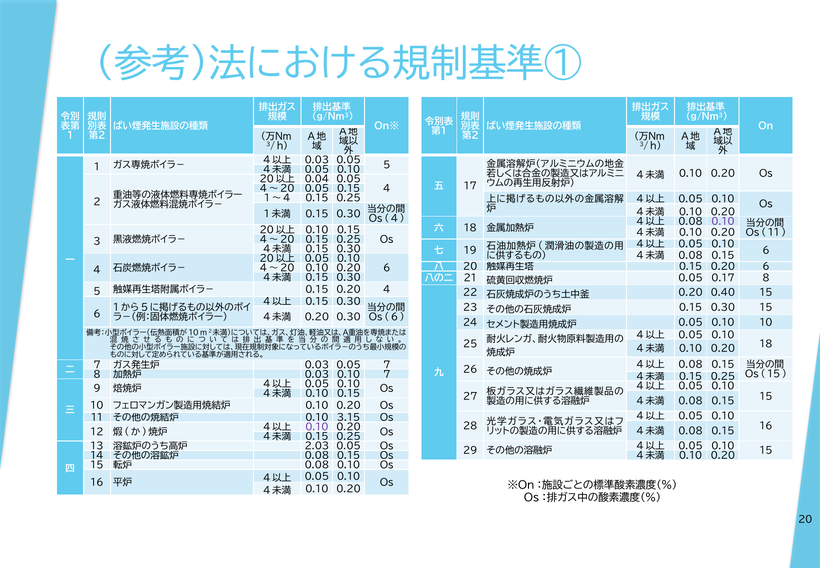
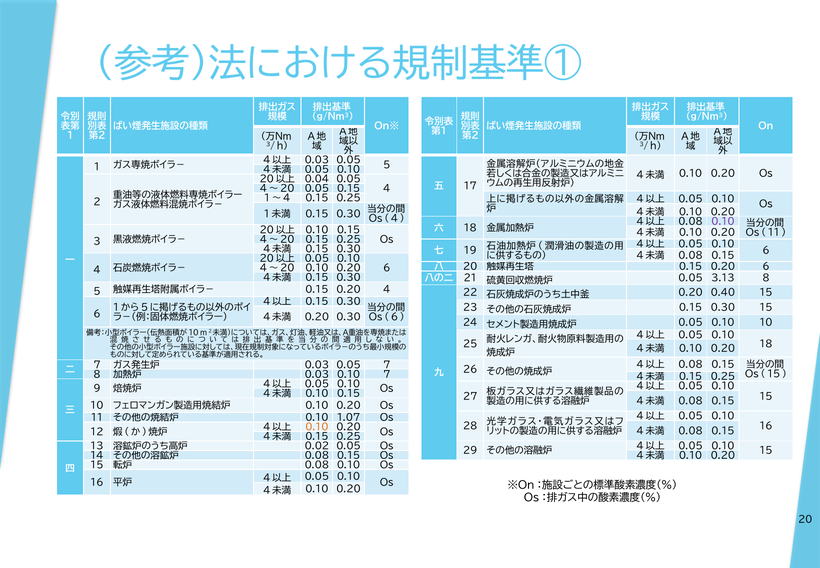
0.17: 0.17 -> 3.13 (723, 278)
3.15: 3.15 -> 1.07 (349, 418)
0.10 colour: purple -> orange (317, 427)
2.03: 2.03 -> 0.02 (317, 446)
